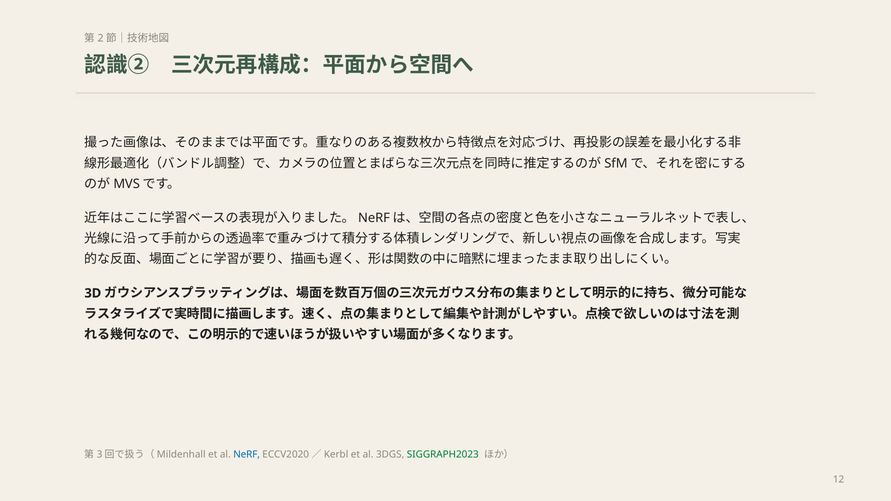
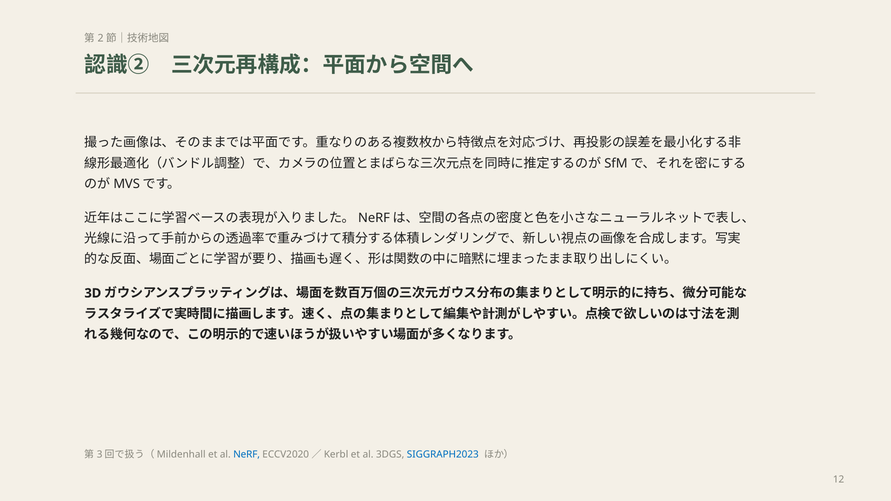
SIGGRAPH2023 colour: green -> blue (443, 455)
